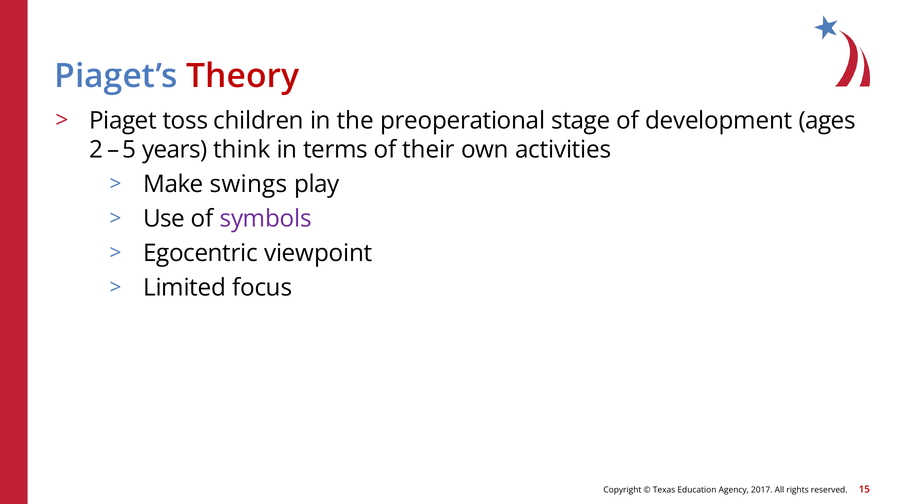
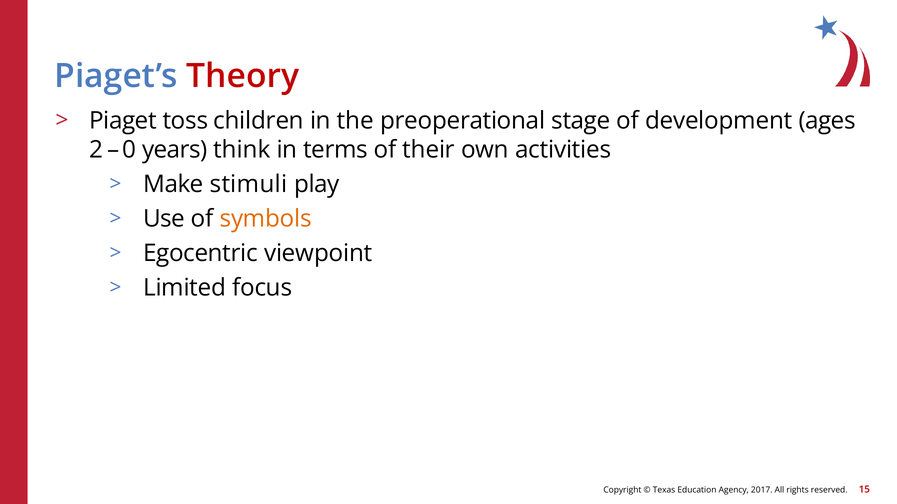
5: 5 -> 0 (129, 150)
swings: swings -> stimuli (248, 184)
symbols colour: purple -> orange (266, 219)
